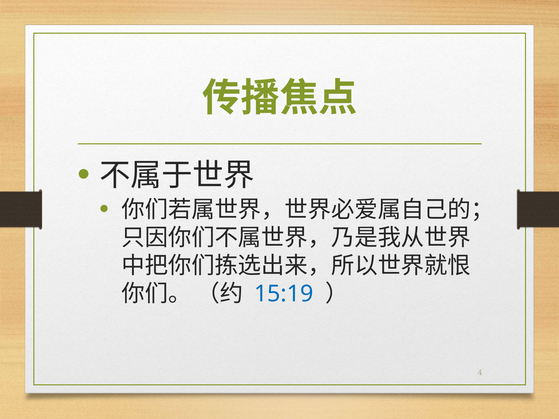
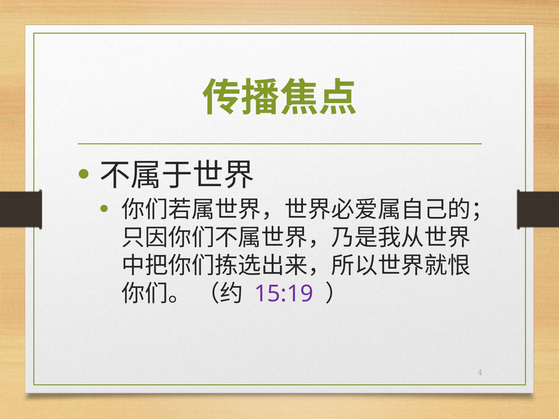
15:19 colour: blue -> purple (284, 294)
